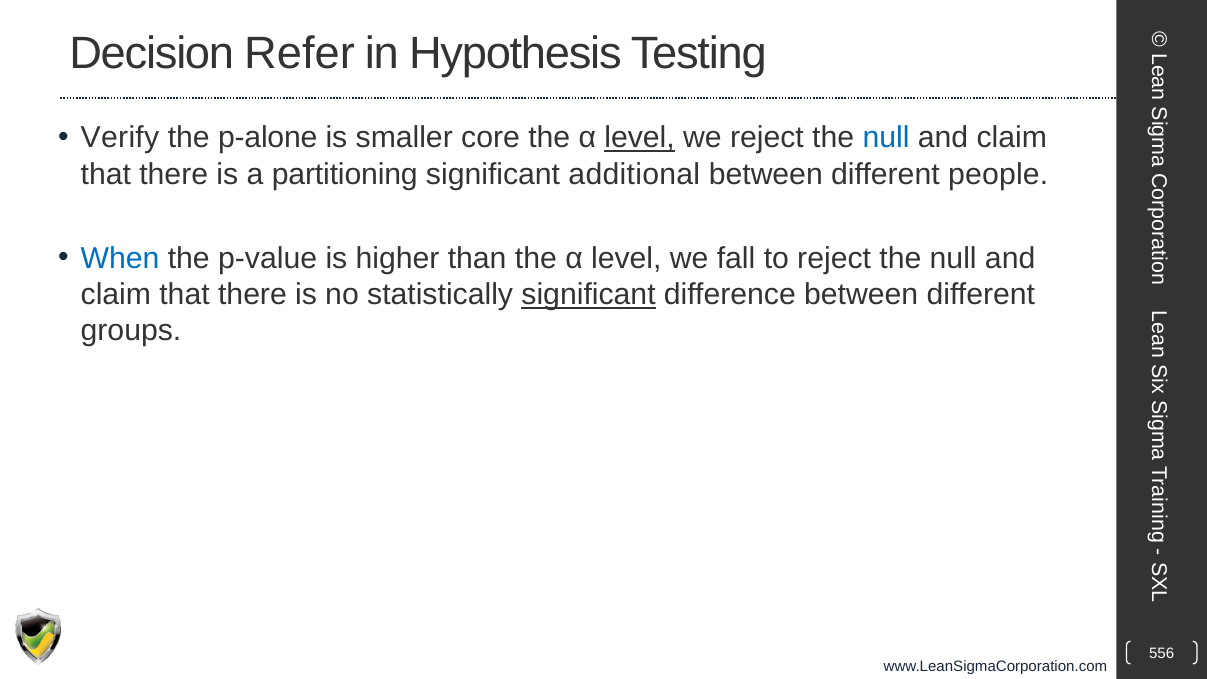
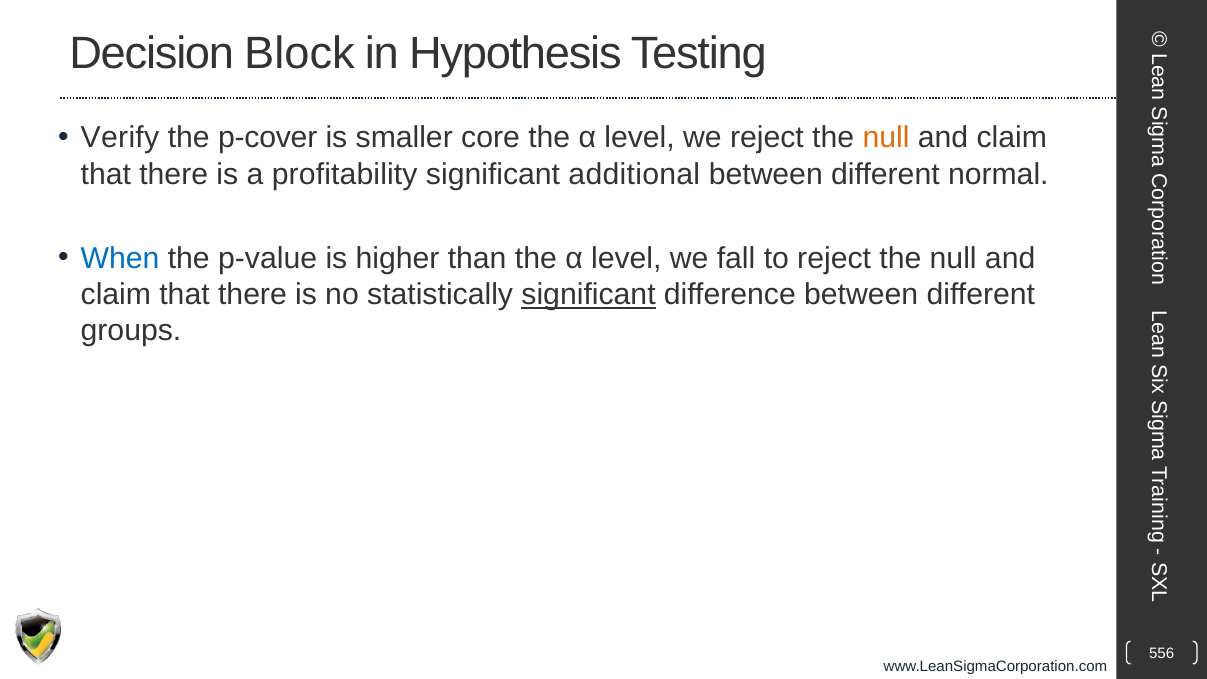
Refer: Refer -> Block (299, 54)
p-alone: p-alone -> p-cover (268, 138)
level underline: present -> none (640, 138)
null colour: blue -> orange (886, 138)
partitioning: partitioning -> profitability (345, 174)
people: people -> normal (998, 174)
